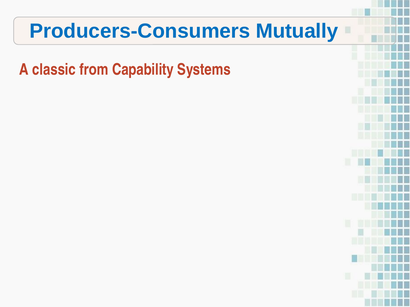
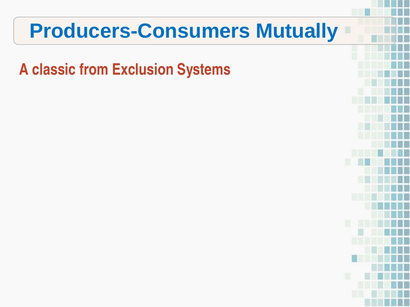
Capability: Capability -> Exclusion (143, 70)
